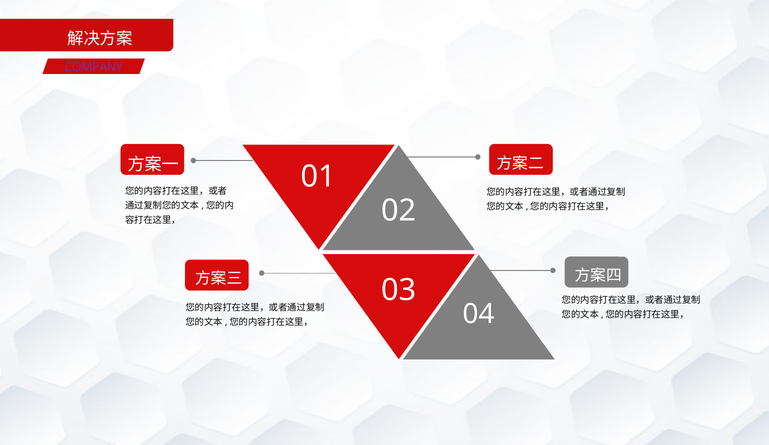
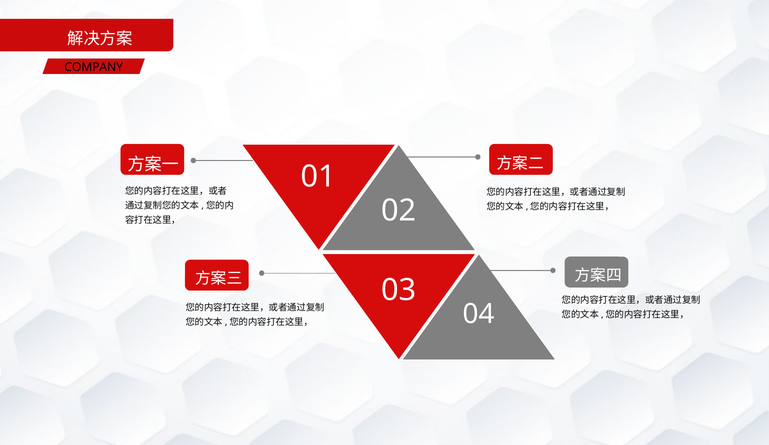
COMPANY colour: purple -> black (94, 67)
